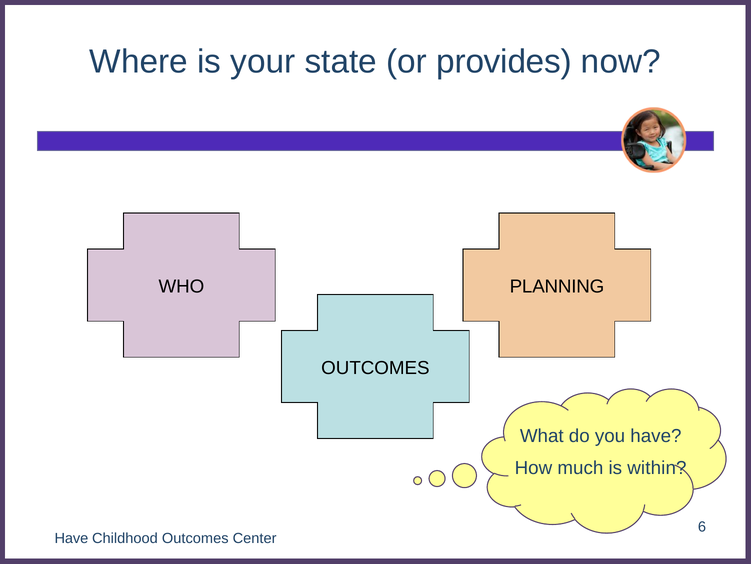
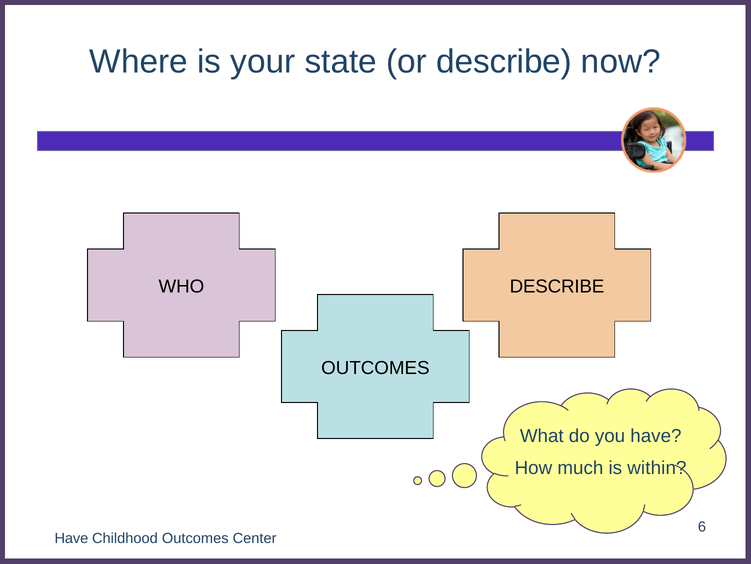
or provides: provides -> describe (504, 62)
WHO PLANNING: PLANNING -> DESCRIBE (557, 286)
